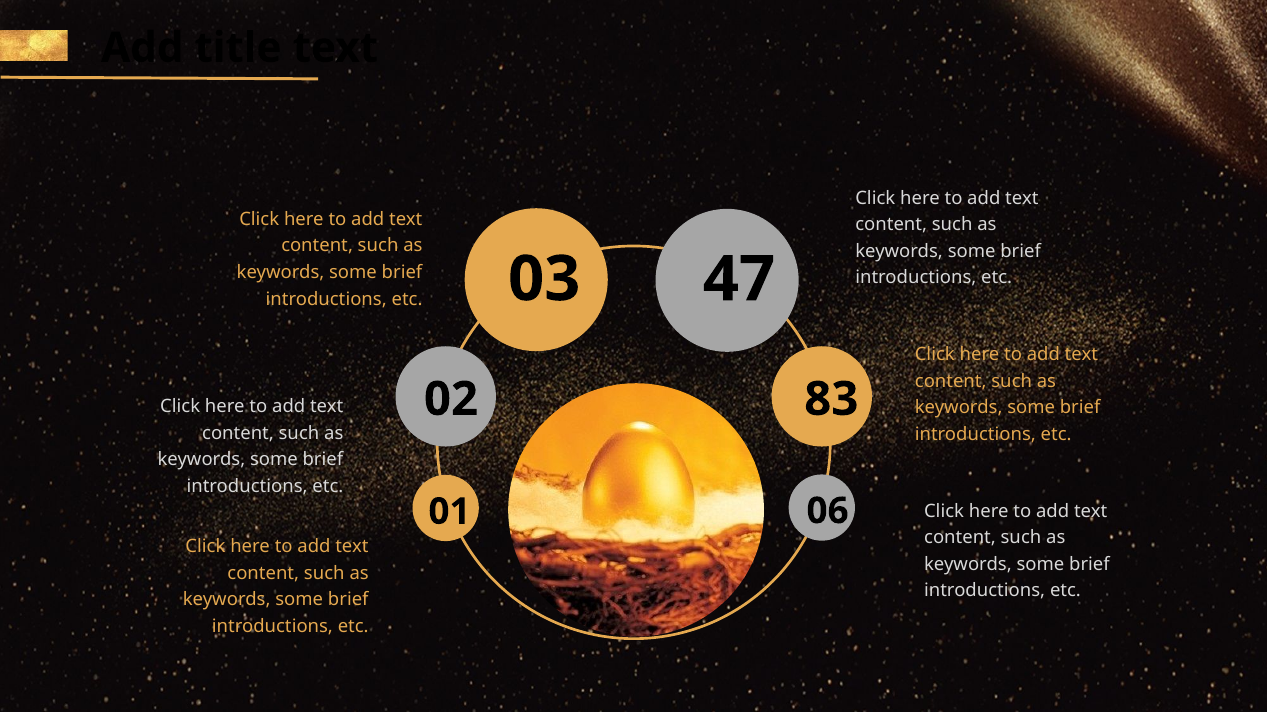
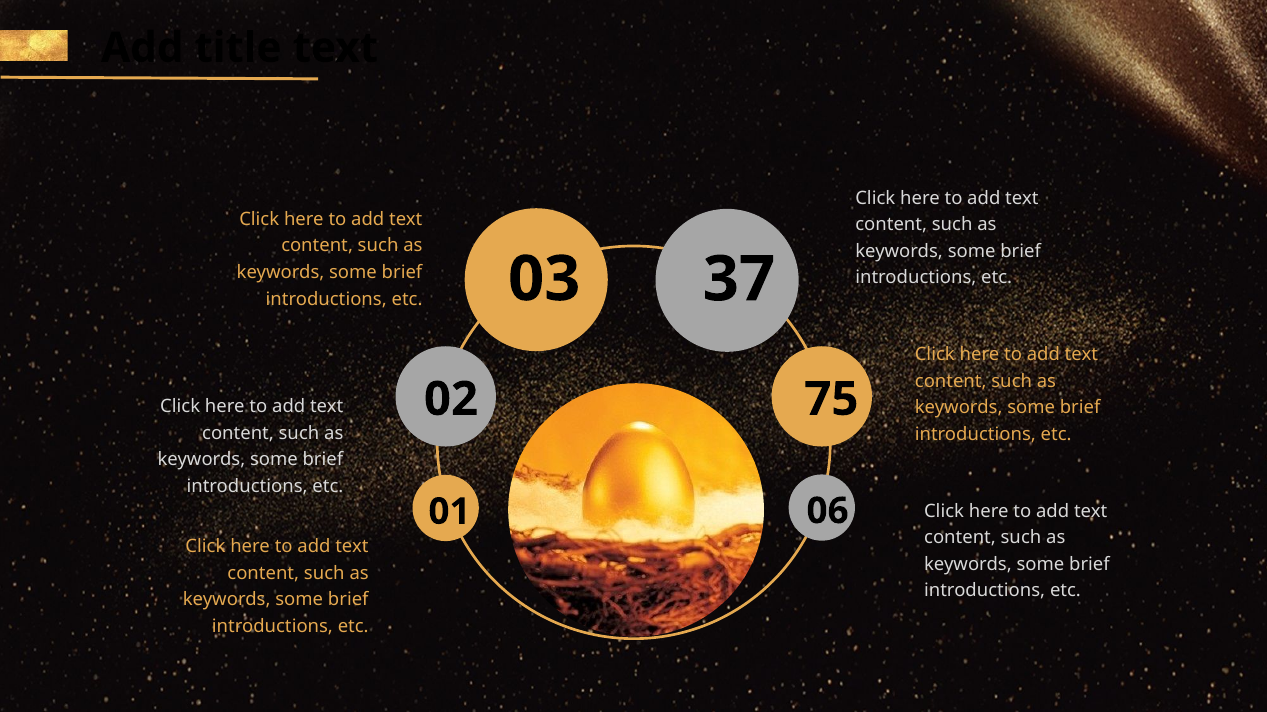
47: 47 -> 37 (739, 280)
83: 83 -> 75 (831, 400)
